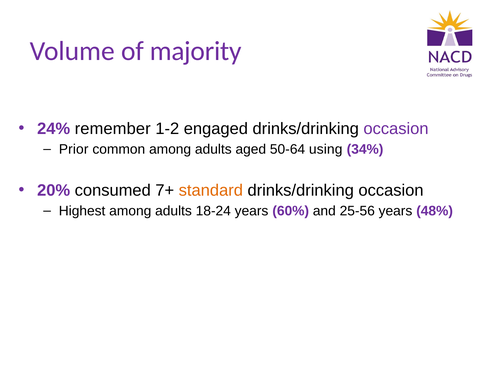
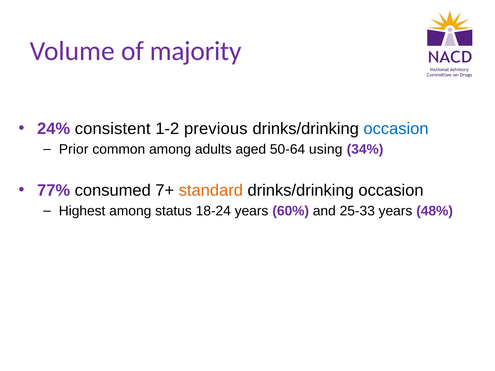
remember: remember -> consistent (113, 129)
engaged: engaged -> previous (216, 129)
occasion colour: purple -> blue (396, 129)
20%: 20% -> 77% (54, 190)
Highest among adults: adults -> status (173, 211)
25-56: 25-56 -> 25-33 (357, 211)
